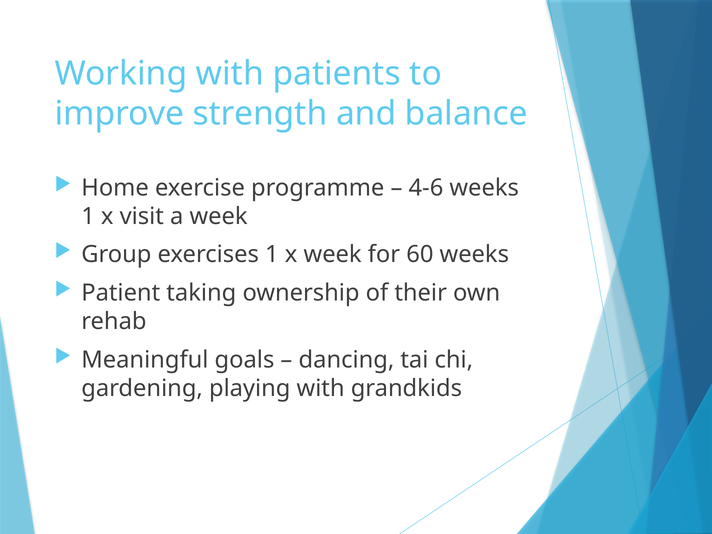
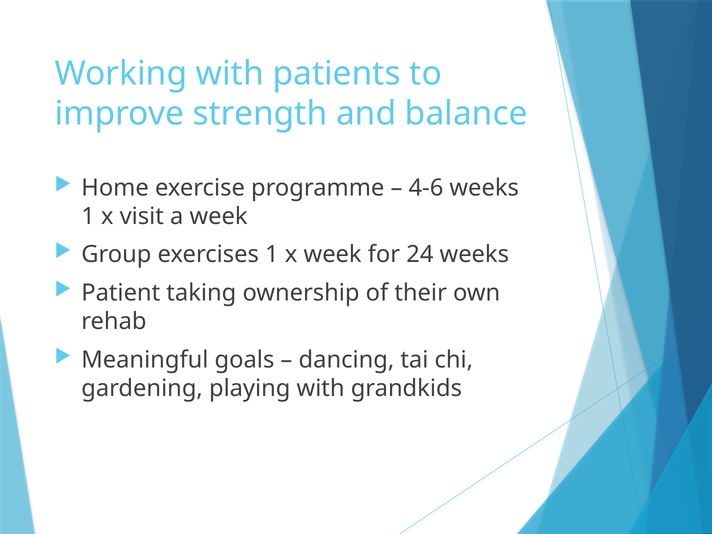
60: 60 -> 24 (420, 255)
